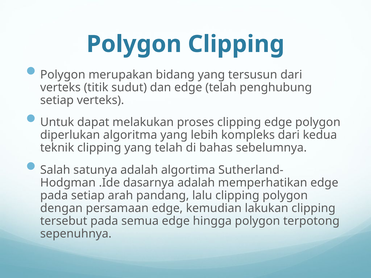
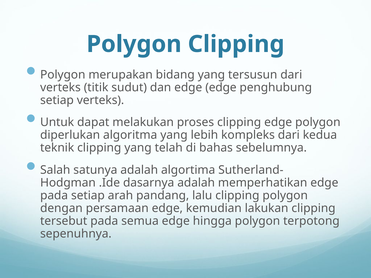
edge telah: telah -> edge (221, 88)
